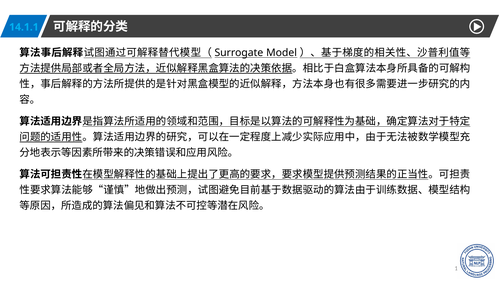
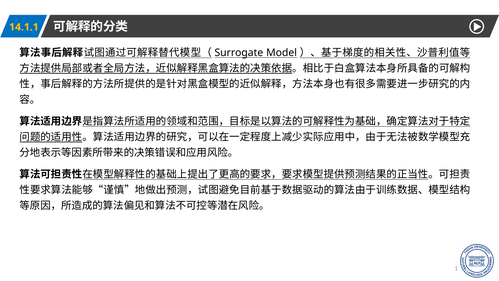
14.1.1 colour: light blue -> yellow (24, 27)
